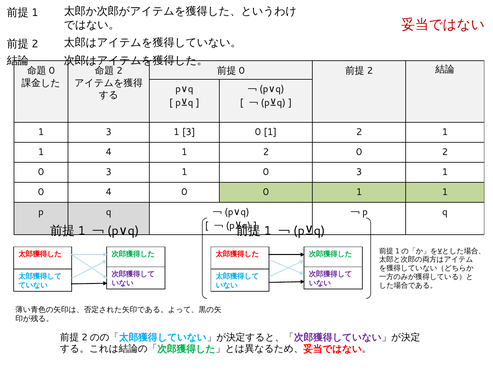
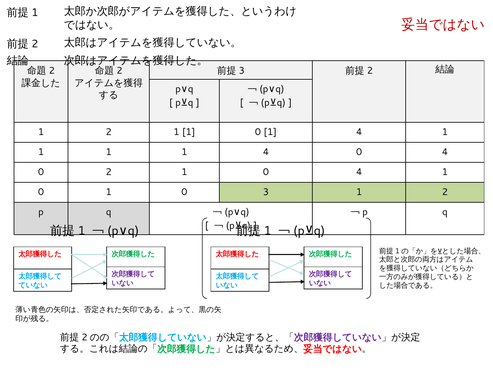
0: 0 -> 2 (52, 70)
0: 0 -> 3 (242, 70)
3: 3 -> 2 (109, 132)
3: 3 -> 1 (189, 132)
0 1 2: 2 -> 4 (359, 132)
4: 4 -> 1 (109, 152)
2: 2 -> 4 (266, 152)
2: 2 -> 4 (445, 152)
3: 3 -> 2 (109, 172)
1 0 3: 3 -> 4 (359, 172)
4: 4 -> 1 (109, 192)
0 0: 0 -> 3 (266, 192)
1: 1 -> 2 (445, 192)
